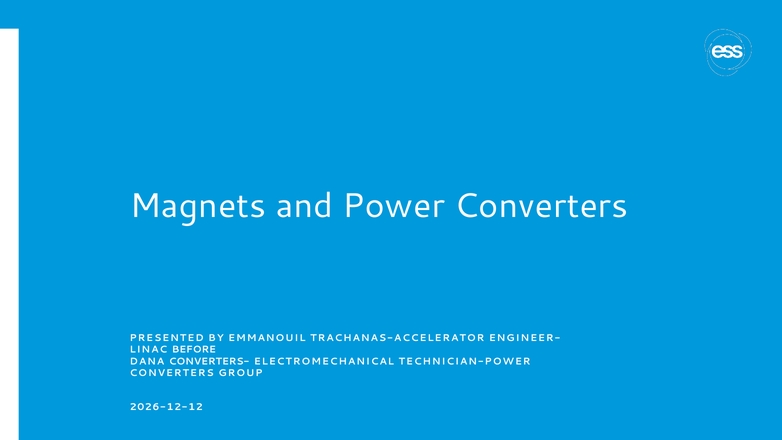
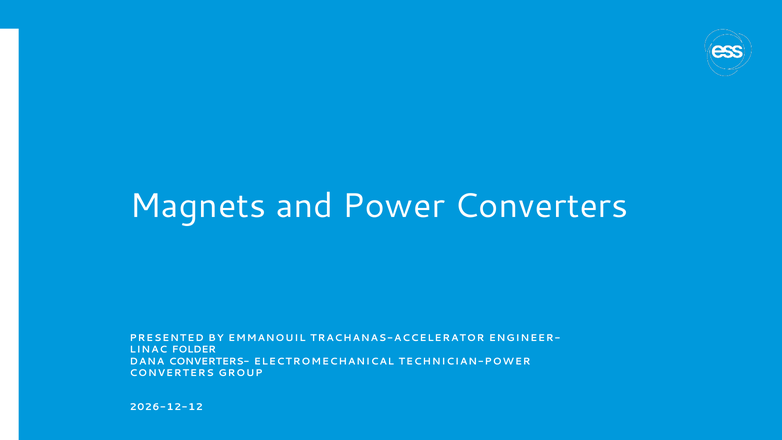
BEFORE: BEFORE -> FOLDER (194, 350)
